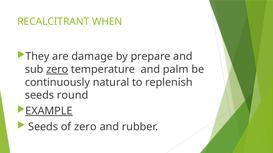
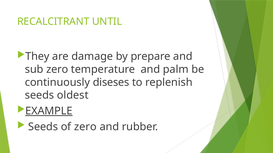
WHEN: WHEN -> UNTIL (107, 22)
zero underline: present -> none (57, 70)
natural: natural -> diseses (111, 83)
round: round -> oldest (73, 96)
